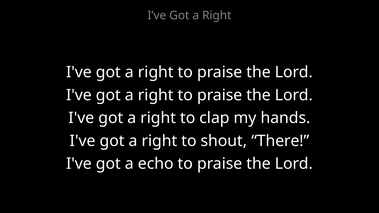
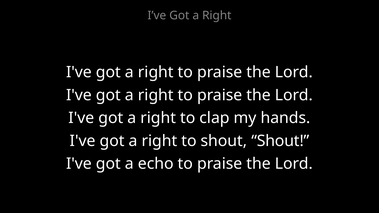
shout There: There -> Shout (280, 141)
